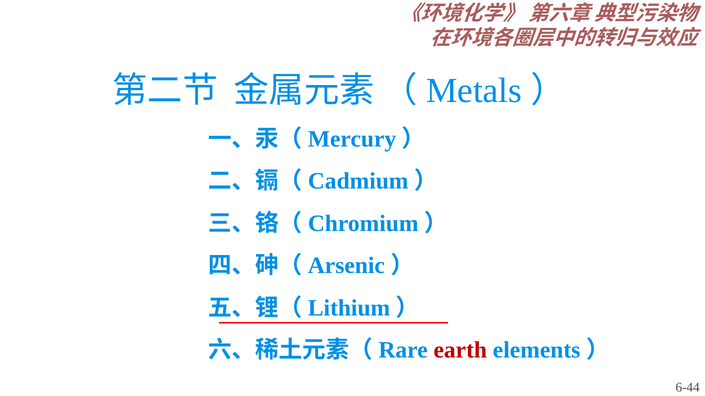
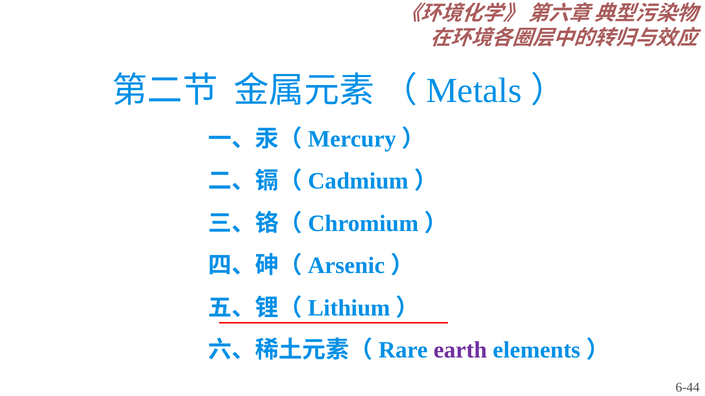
earth colour: red -> purple (460, 351)
